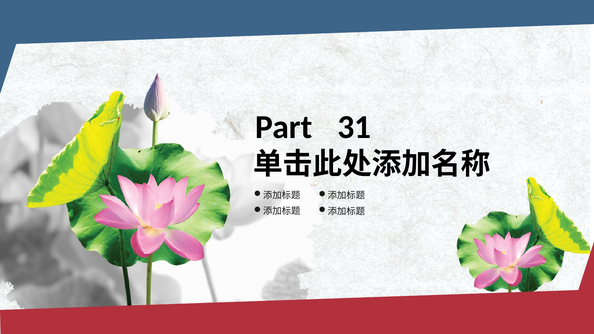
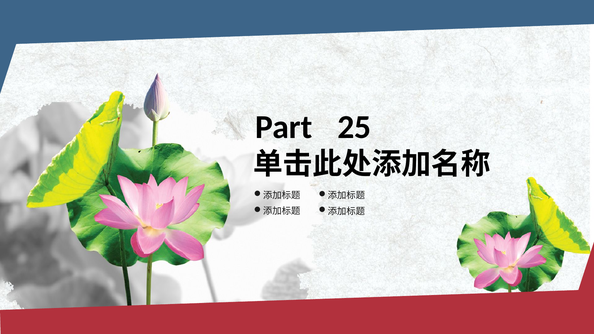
31: 31 -> 25 (354, 127)
